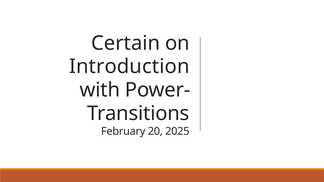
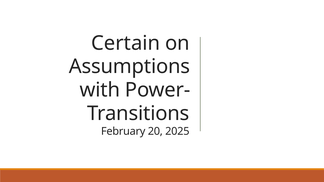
Introduction: Introduction -> Assumptions (129, 67)
